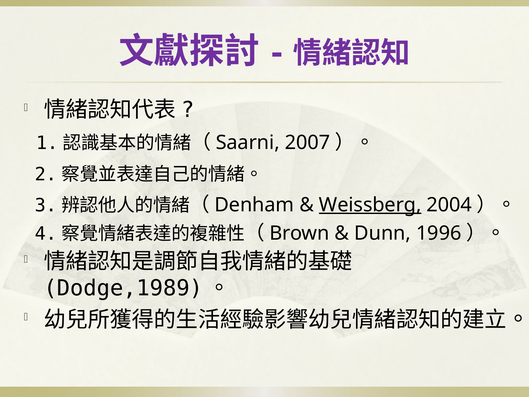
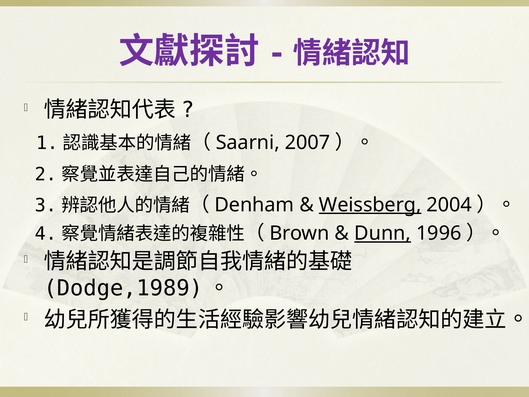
Dunn underline: none -> present (383, 233)
